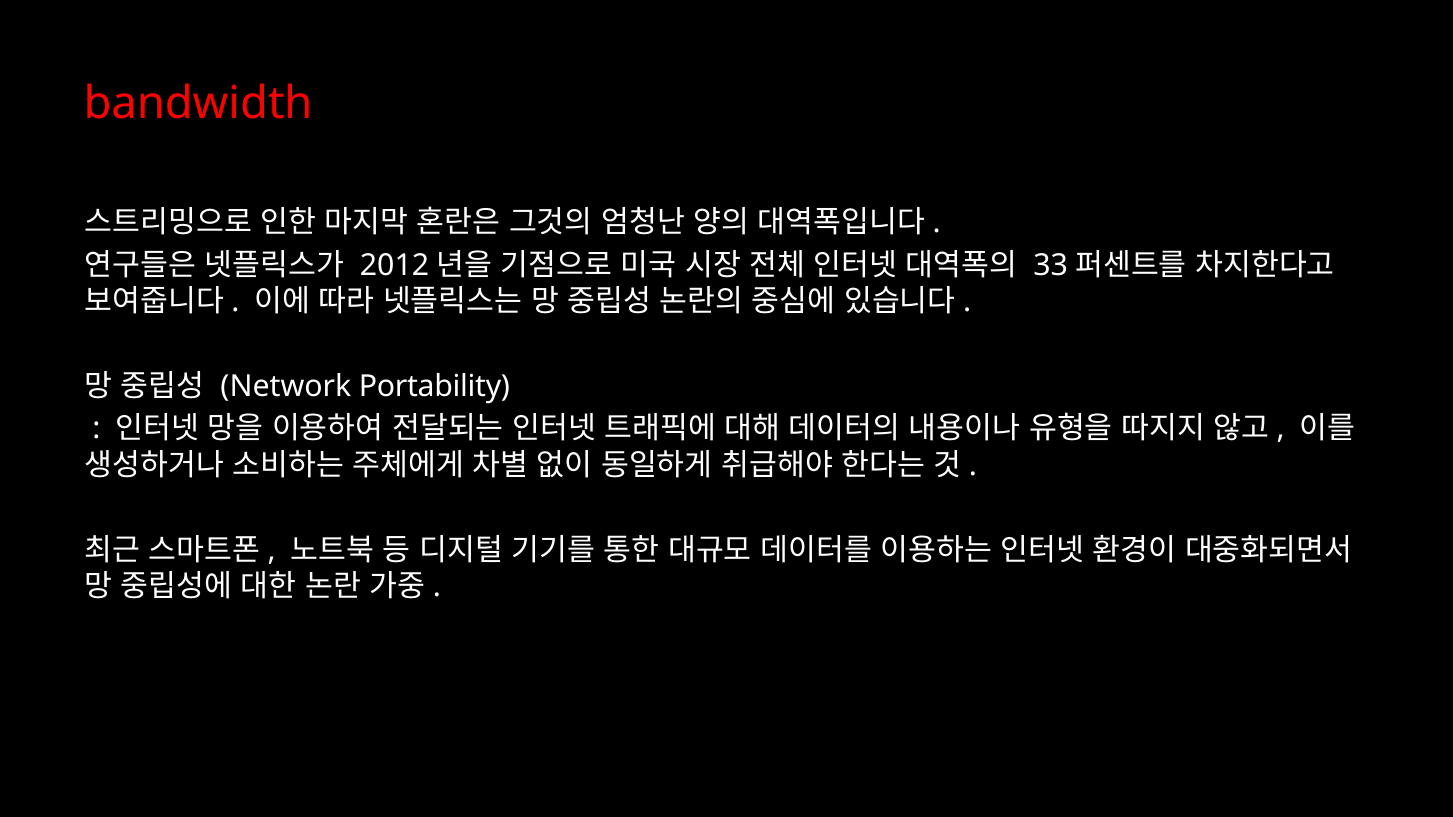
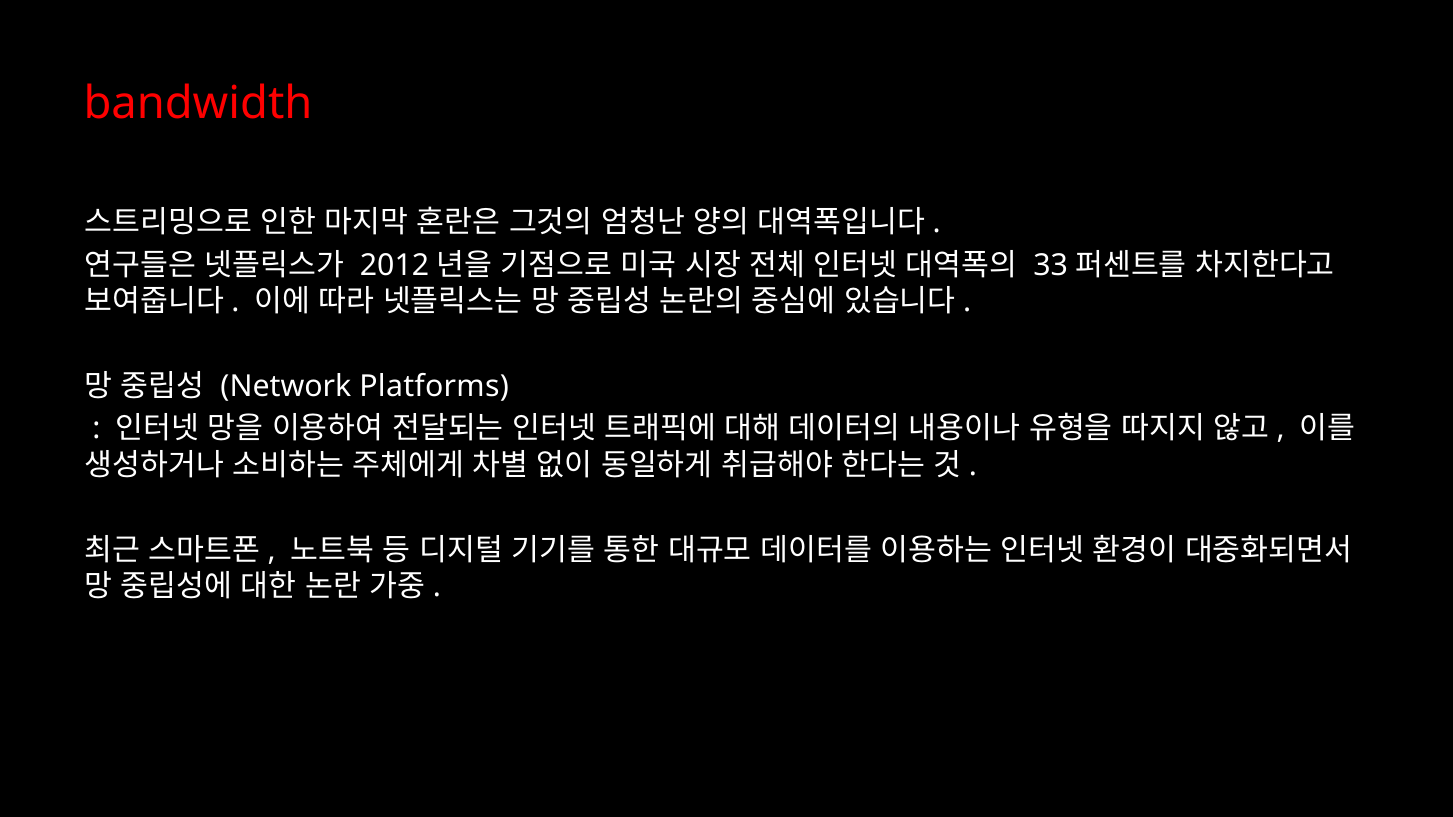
Portability: Portability -> Platforms (434, 387)
